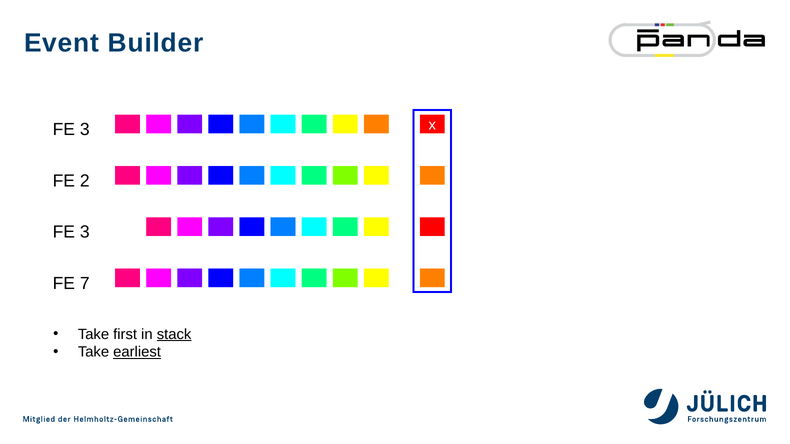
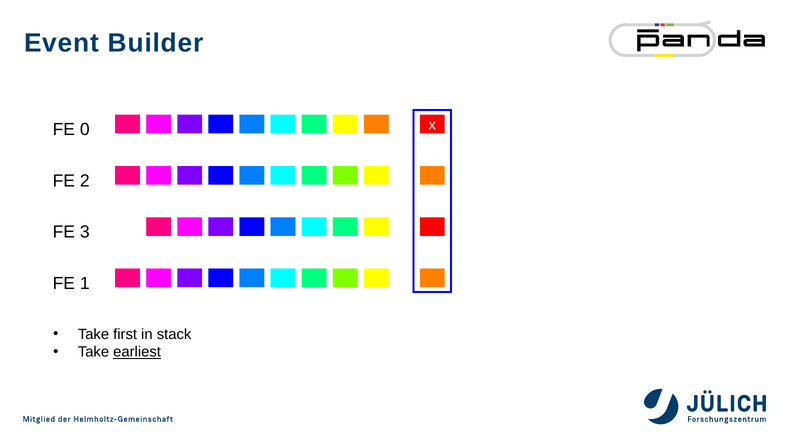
3: 3 -> 0 (85, 130)
7: 7 -> 1 (85, 284)
stack underline: present -> none (174, 335)
